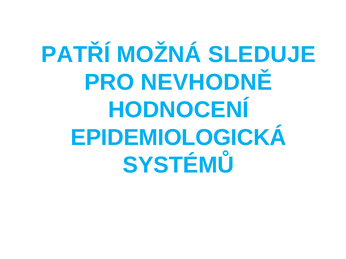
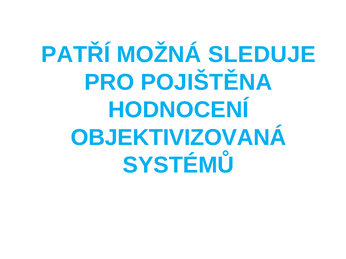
NEVHODNĚ: NEVHODNĚ -> POJIŠTĚNA (206, 82)
EPIDEMIOLOGICKÁ: EPIDEMIOLOGICKÁ -> OBJEKTIVIZOVANÁ (179, 138)
